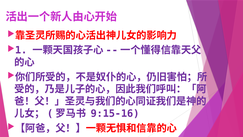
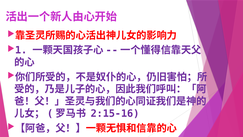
9:15-16: 9:15-16 -> 2:15-16 (115, 113)
